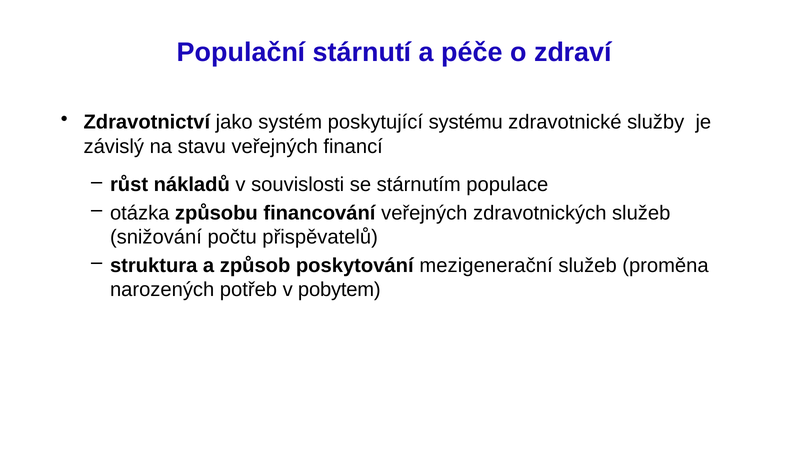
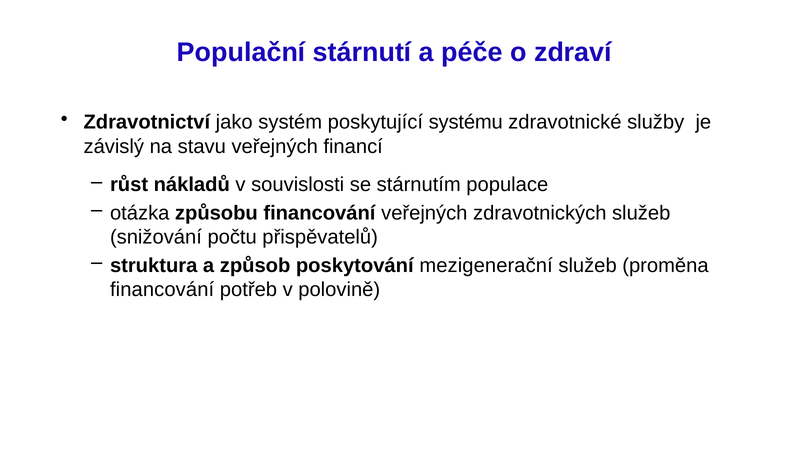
narozených: narozených -> financování (162, 290)
pobytem: pobytem -> polovině (339, 290)
